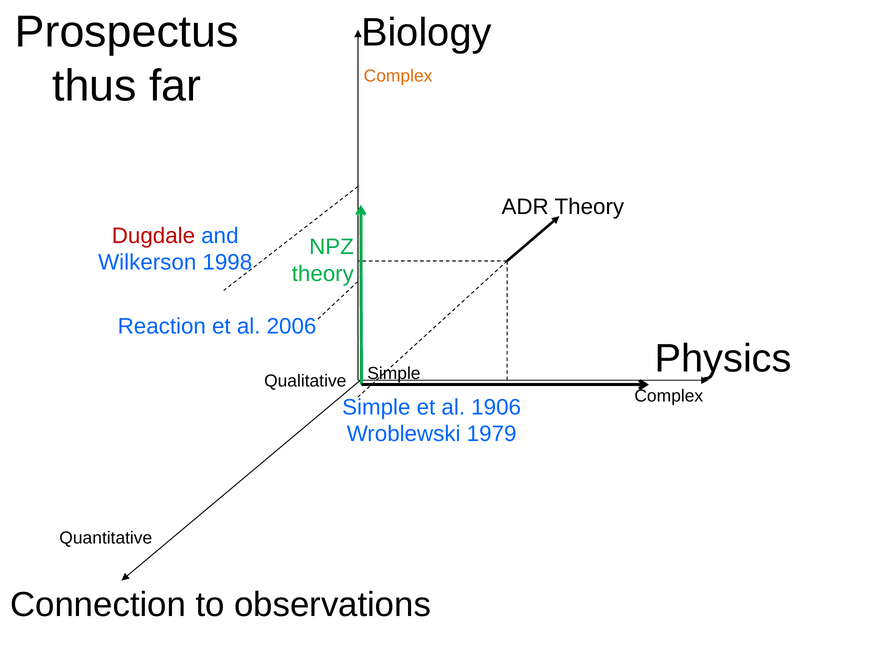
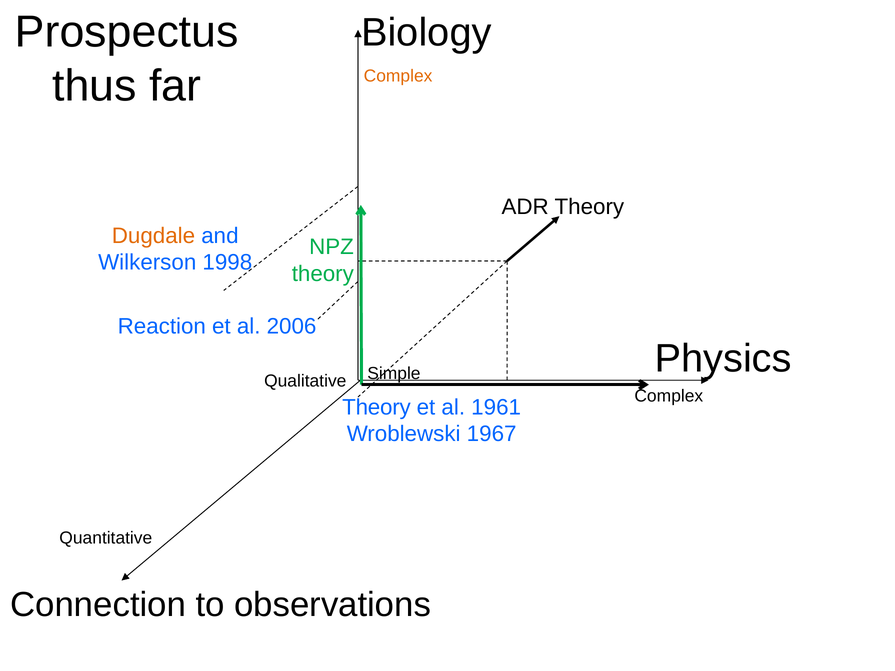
Dugdale colour: red -> orange (153, 236)
Simple: Simple -> Theory (376, 407)
1906: 1906 -> 1961 (496, 407)
1979: 1979 -> 1967 (492, 434)
